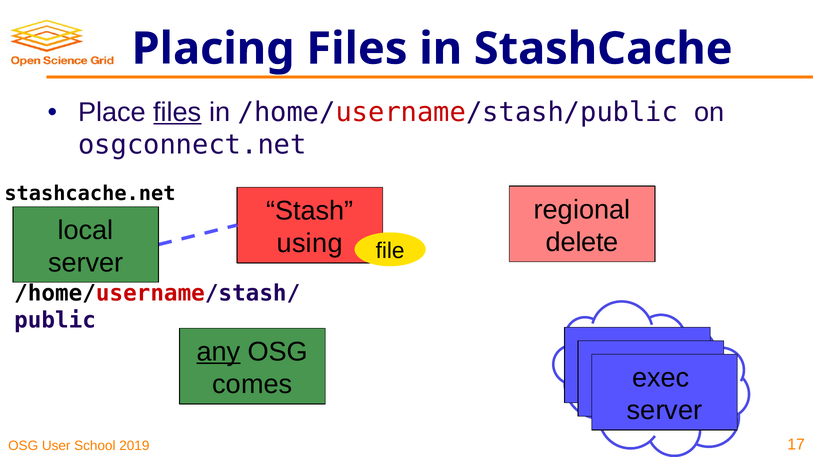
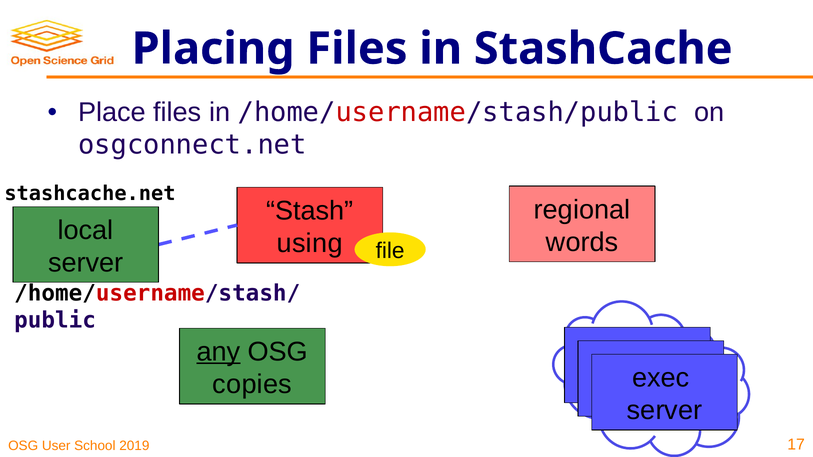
files underline: present -> none (177, 112)
delete: delete -> words (582, 242)
comes: comes -> copies (252, 385)
